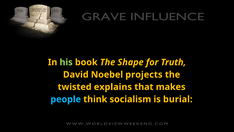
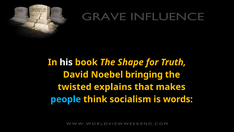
his colour: light green -> white (66, 62)
projects: projects -> bringing (144, 74)
burial: burial -> words (178, 99)
